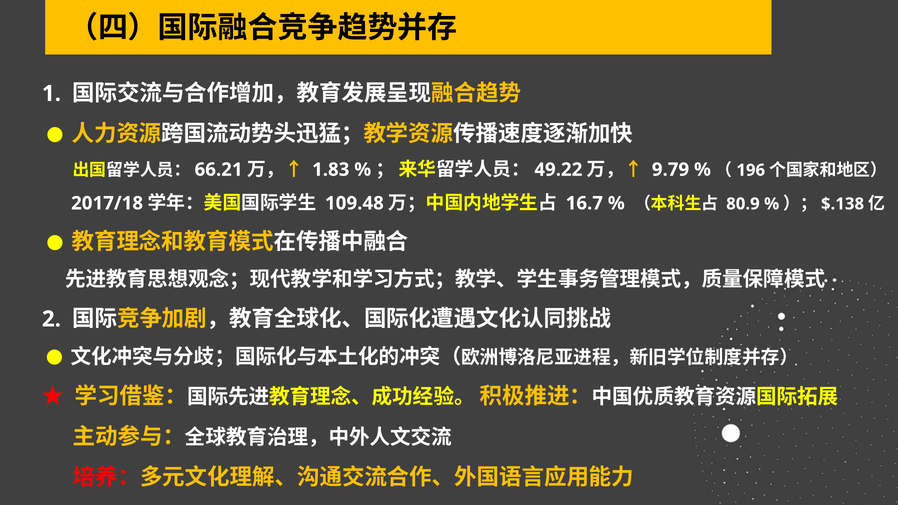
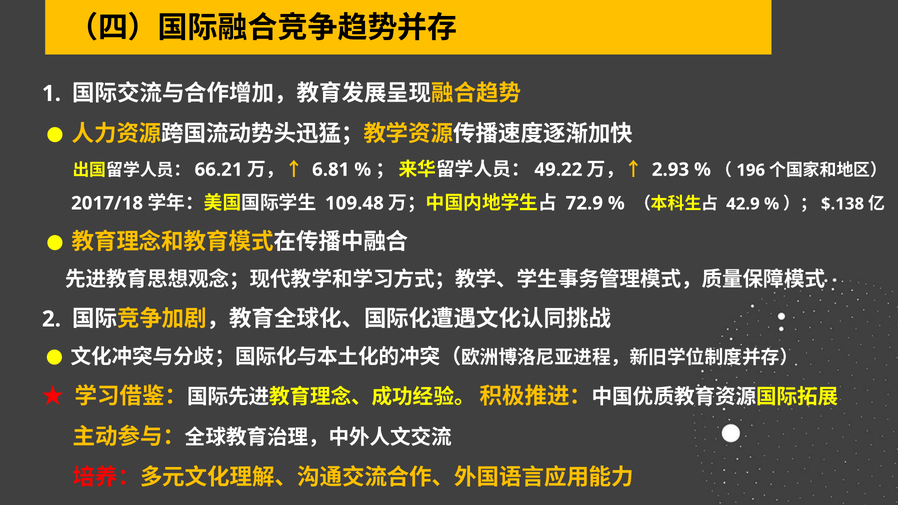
1.83: 1.83 -> 6.81 (331, 170)
9.79: 9.79 -> 2.93 (670, 170)
16.7: 16.7 -> 72.9 (584, 203)
80.9: 80.9 -> 42.9 (743, 204)
